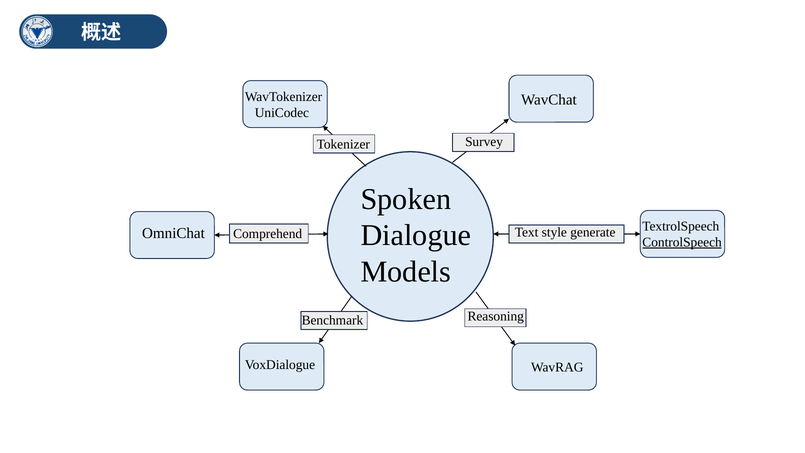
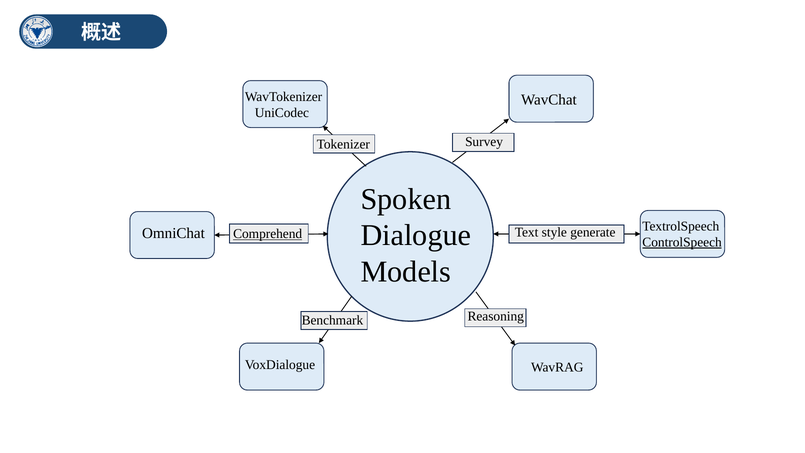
Comprehend underline: none -> present (268, 234)
